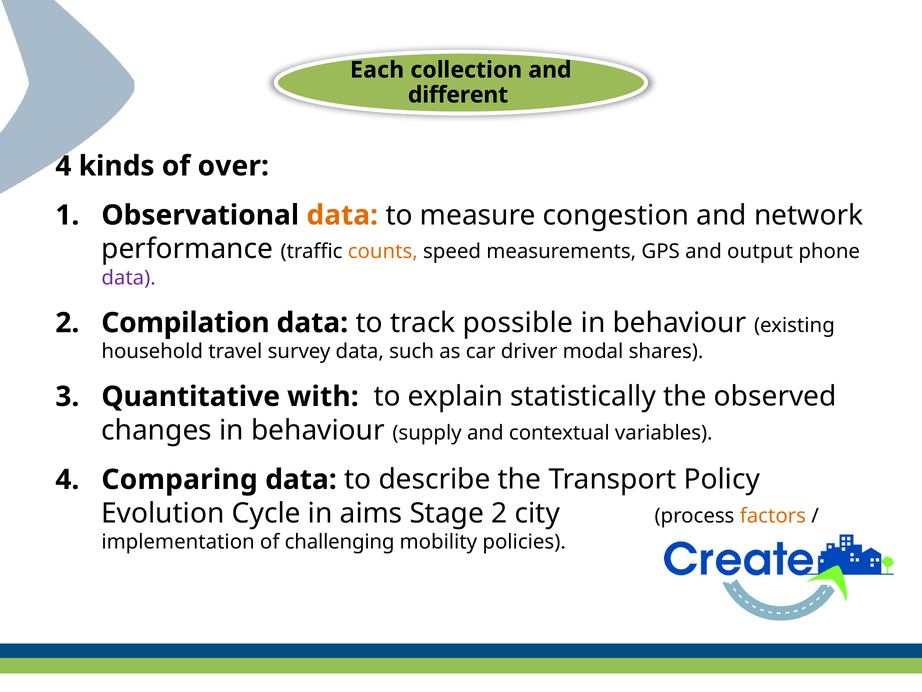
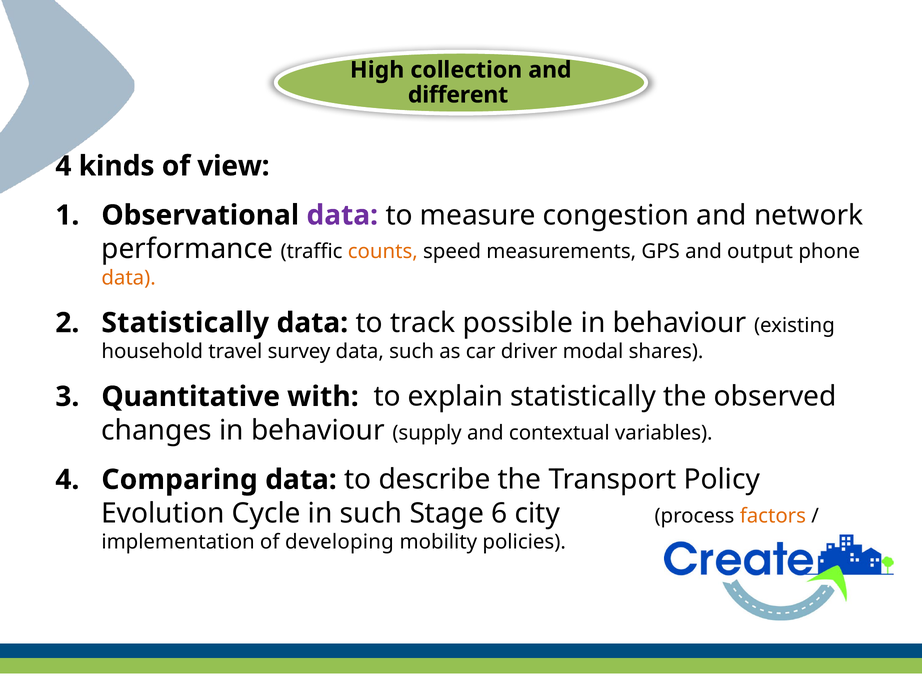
Each: Each -> High (377, 70)
over: over -> view (233, 166)
data colour: orange -> purple (342, 215)
data colour: purple -> orange (129, 278)
Compilation: Compilation -> Statistically (185, 323)
in aims: aims -> such (371, 513)
Stage 2: 2 -> 6 (499, 513)
challenging: challenging -> developing (339, 542)
